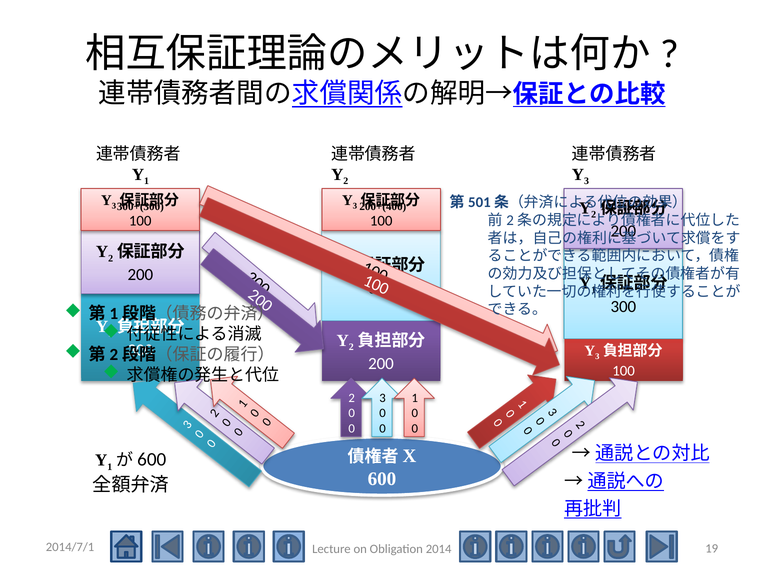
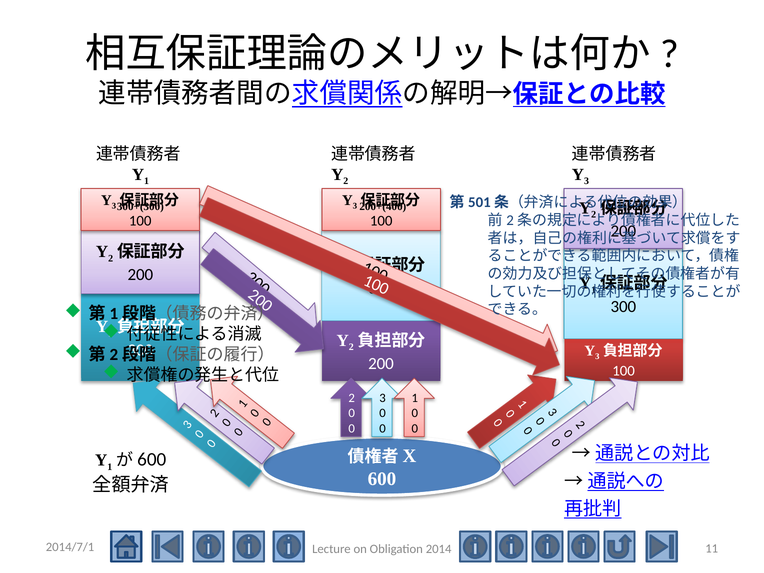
19: 19 -> 11 (712, 549)
